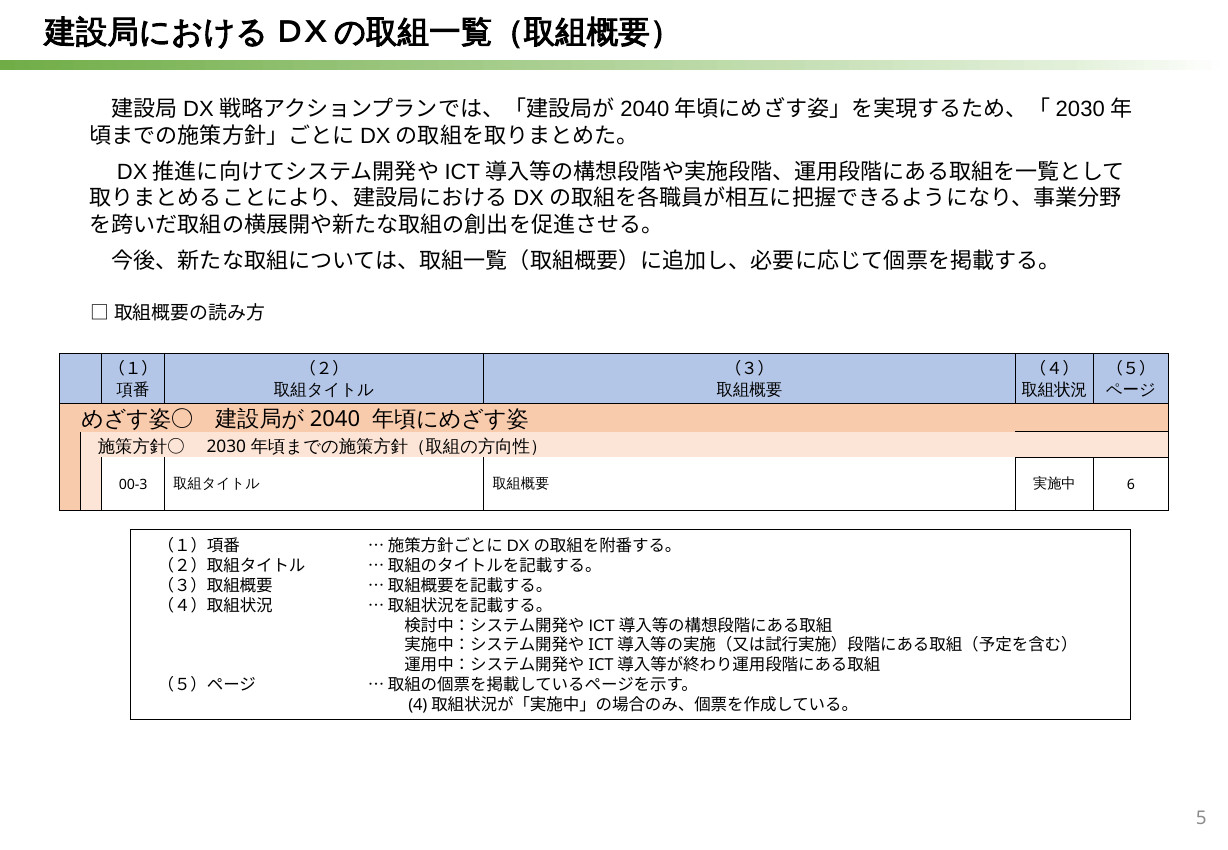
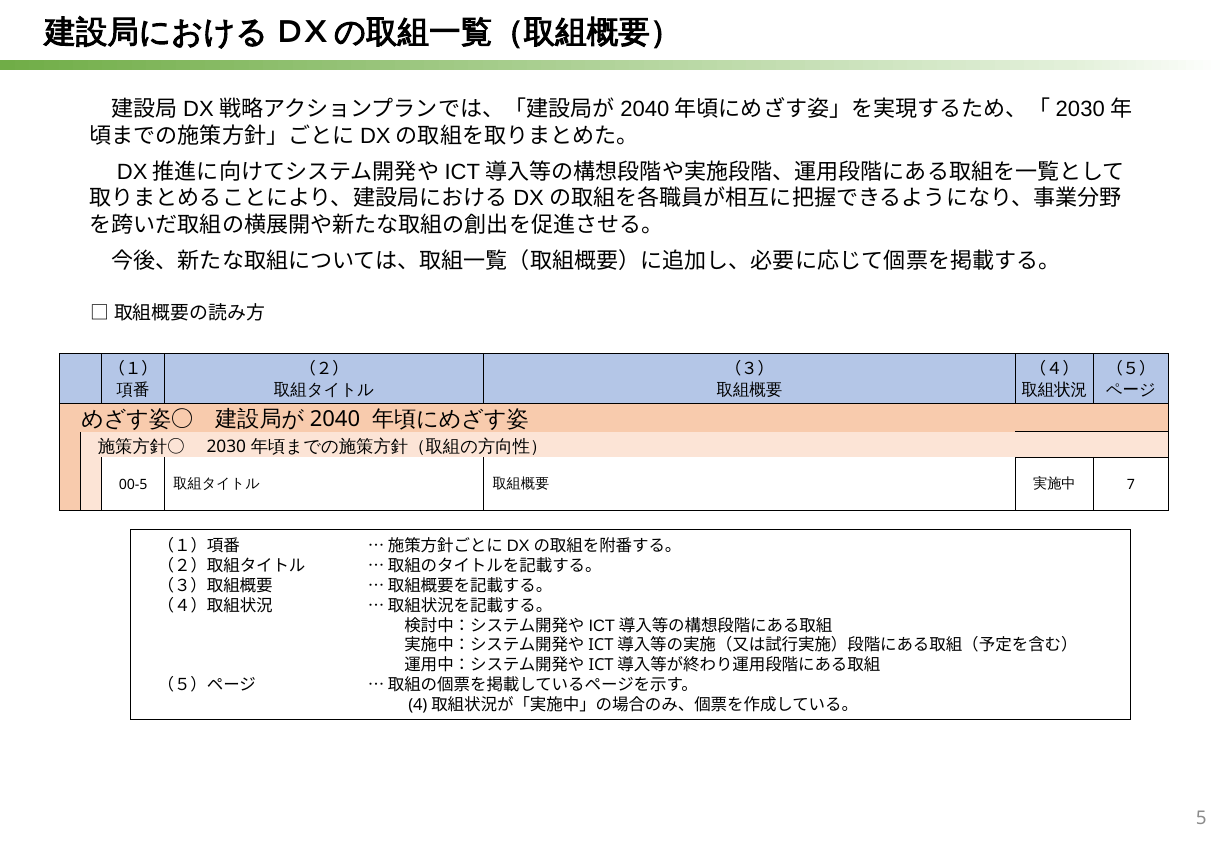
00-3: 00-3 -> 00-5 (133, 485)
6: 6 -> 7 (1131, 485)
